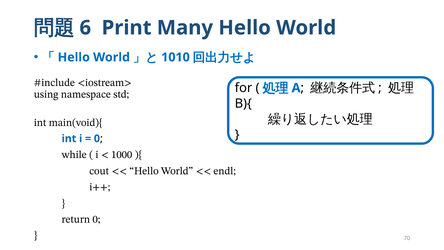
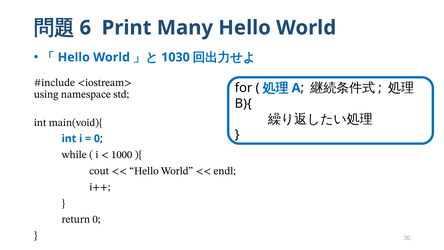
1010: 1010 -> 1030 (175, 57)
